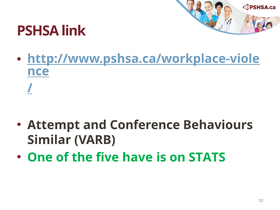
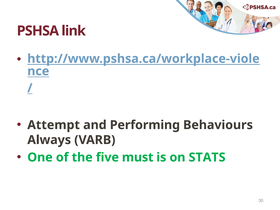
Conference: Conference -> Performing (145, 125)
Similar: Similar -> Always (49, 140)
have: have -> must (138, 157)
